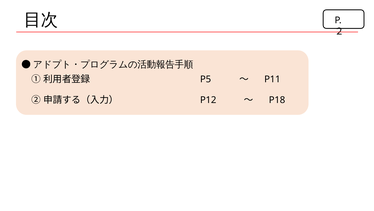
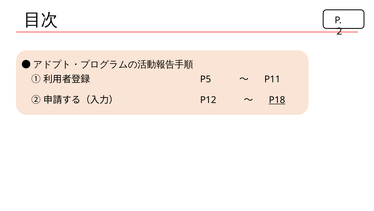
P18 underline: none -> present (277, 100)
